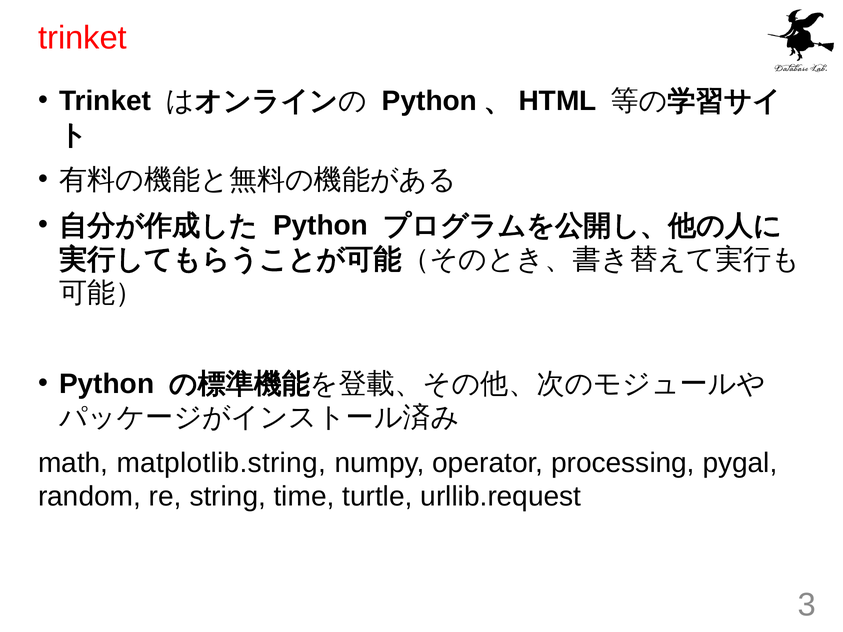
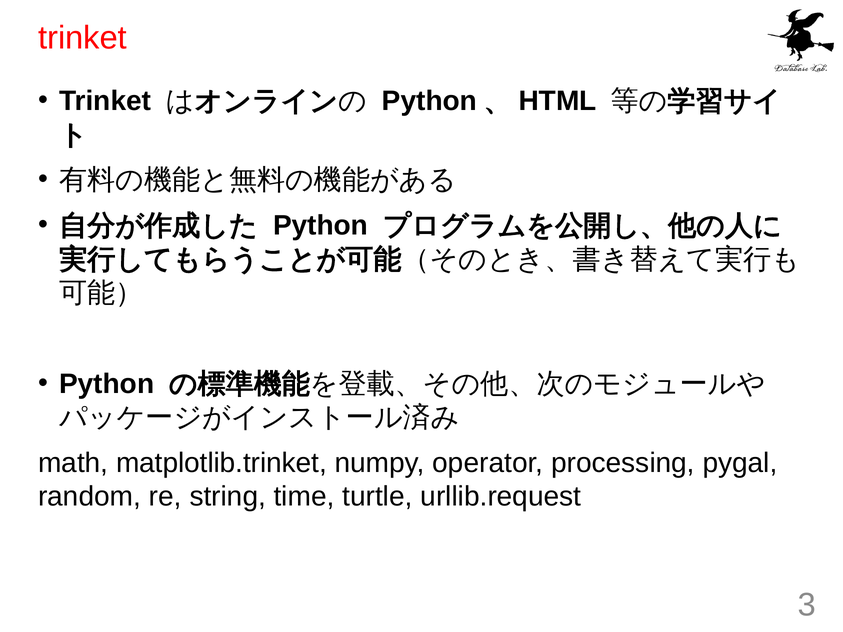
matplotlib.string: matplotlib.string -> matplotlib.trinket (221, 463)
